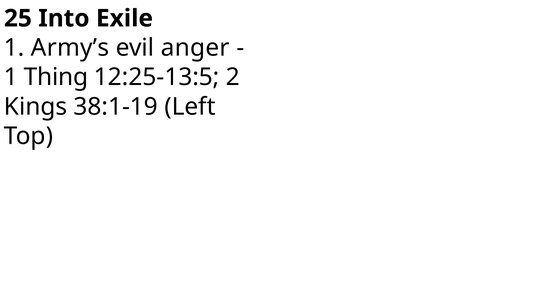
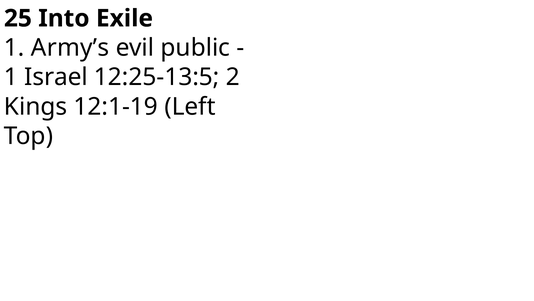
anger: anger -> public (195, 48)
Thing: Thing -> Israel (56, 77)
38:1-19: 38:1-19 -> 12:1-19 (116, 106)
